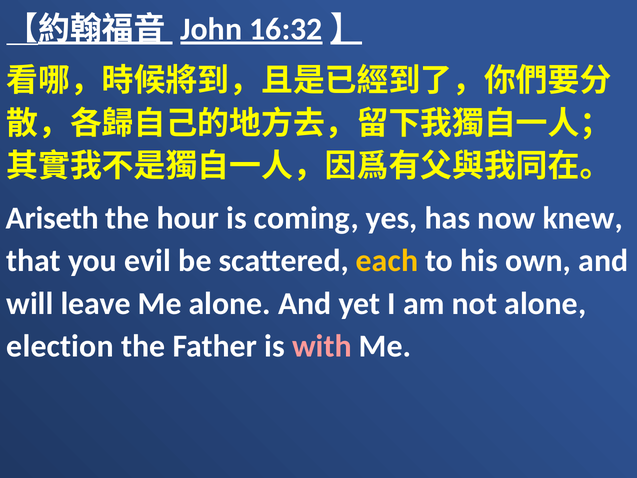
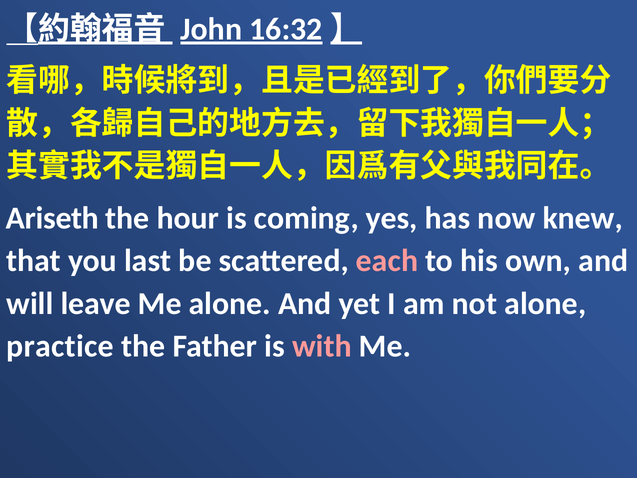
evil: evil -> last (148, 261)
each colour: yellow -> pink (387, 261)
election: election -> practice (60, 346)
